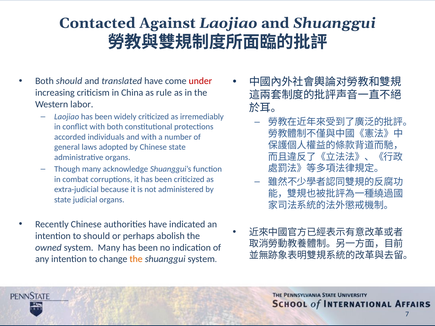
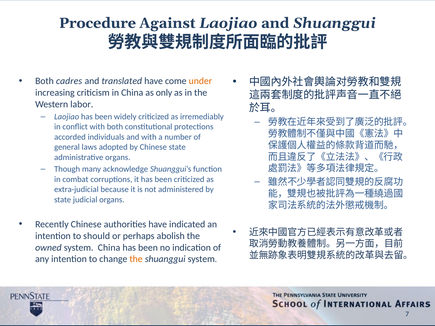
Contacted: Contacted -> Procedure (98, 23)
Both should: should -> cadres (69, 81)
under colour: red -> orange (200, 81)
rule: rule -> only (164, 93)
system Many: Many -> China (109, 248)
